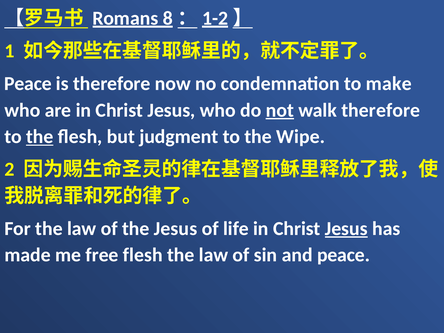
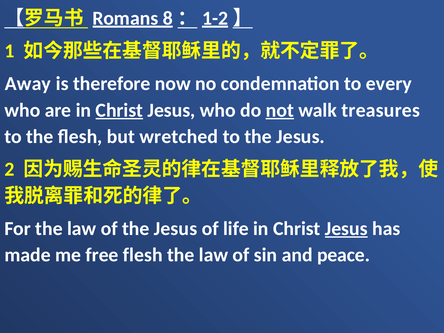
Peace: Peace -> Away (28, 84)
make: make -> every (389, 84)
Christ underline: none -> present (119, 110)
walk therefore: therefore -> treasures (381, 110)
the underline: present -> none (40, 137)
judgment: judgment -> wretched (179, 137)
to the Wipe: Wipe -> Jesus (301, 137)
